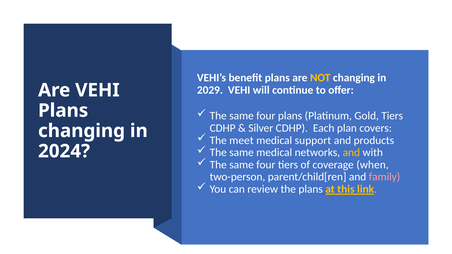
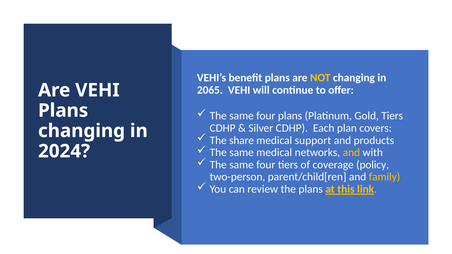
2029: 2029 -> 2065 (210, 90)
meet: meet -> share (242, 140)
when: when -> policy (373, 165)
family colour: pink -> yellow (384, 177)
